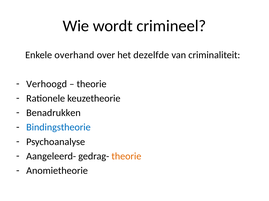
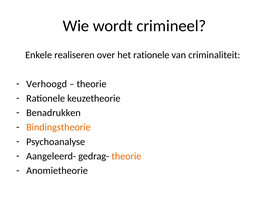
overhand: overhand -> realiseren (74, 55)
het dezelfde: dezelfde -> rationele (151, 55)
Bindingstheorie colour: blue -> orange (58, 128)
